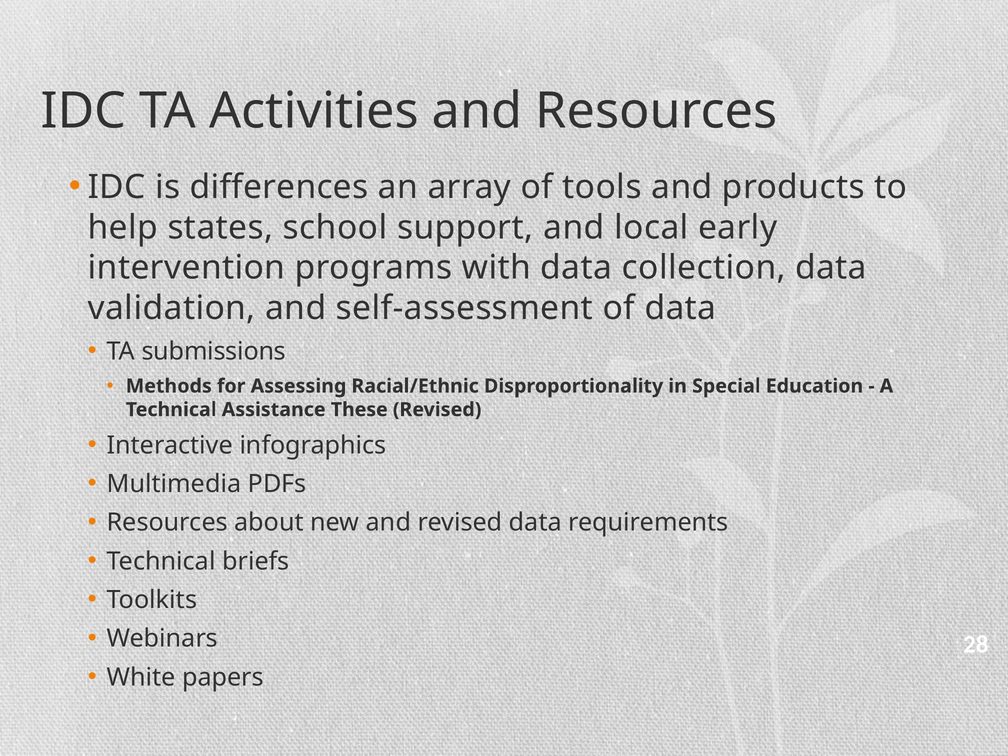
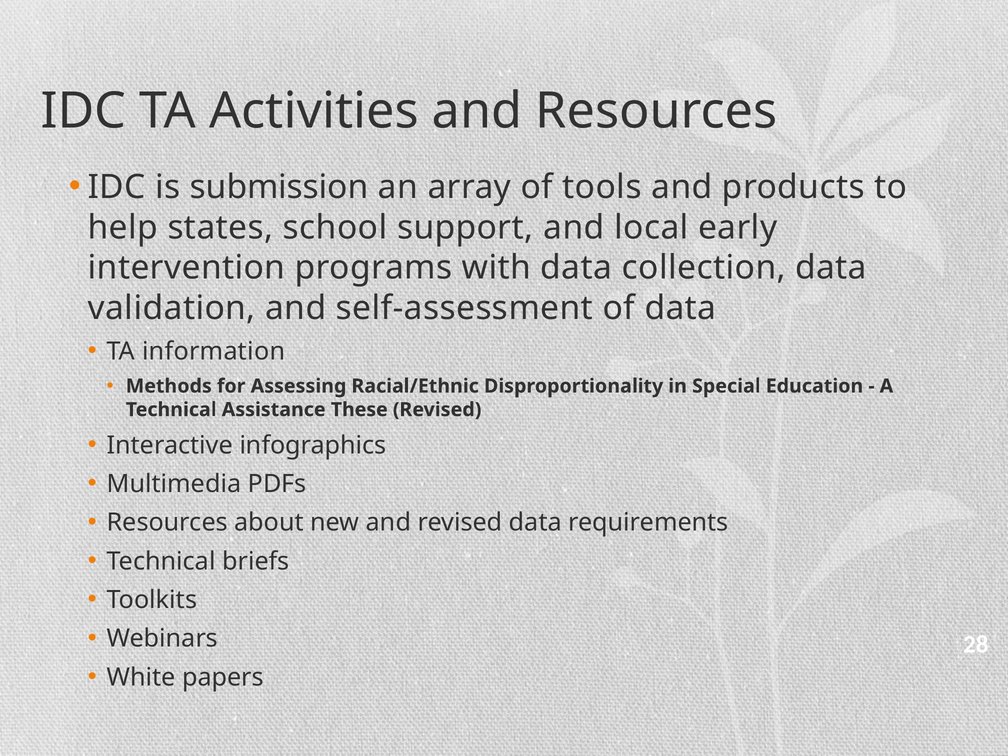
differences: differences -> submission (279, 187)
submissions: submissions -> information (214, 351)
